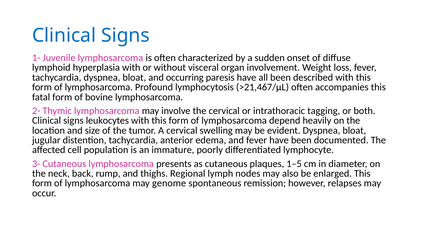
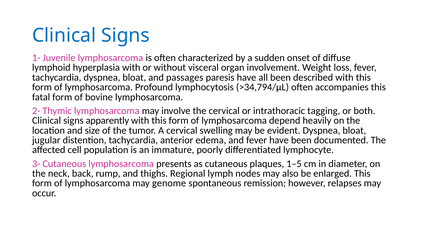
occurring: occurring -> passages (185, 77)
>21,467/μL: >21,467/μL -> >34,794/μL (262, 87)
leukocytes: leukocytes -> apparently (107, 120)
